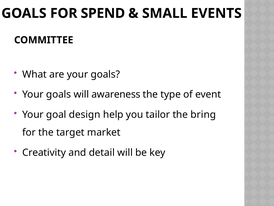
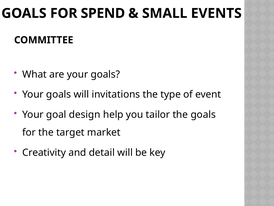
awareness: awareness -> invitations (116, 94)
the bring: bring -> goals (203, 114)
